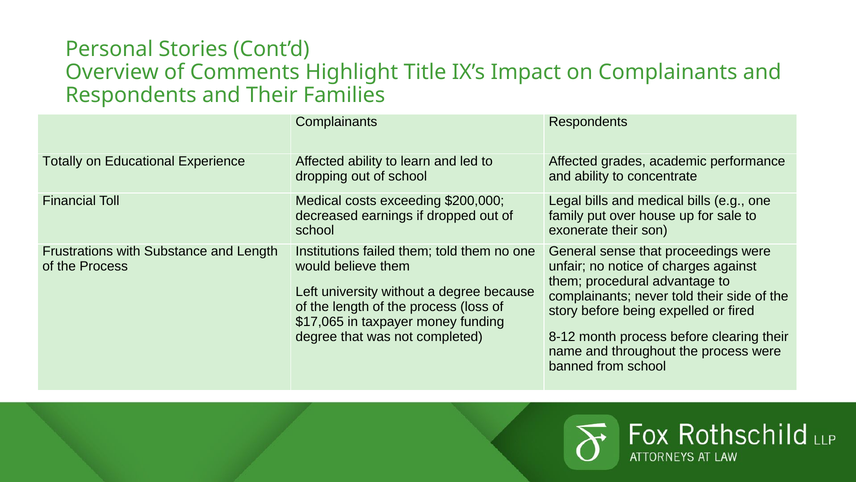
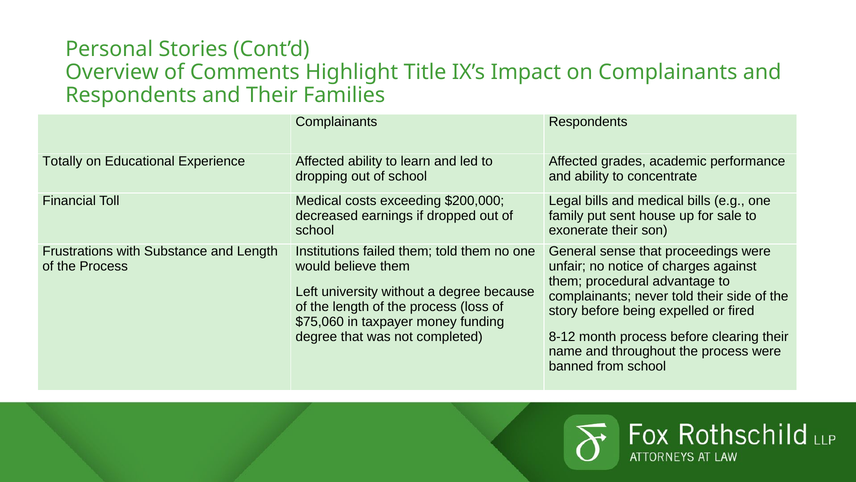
over: over -> sent (622, 215)
$17,065: $17,065 -> $75,060 (320, 321)
